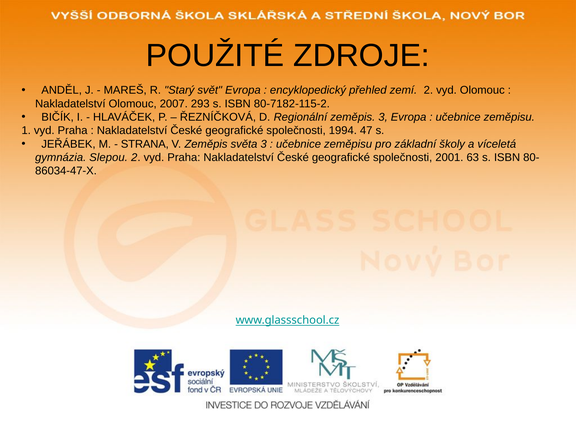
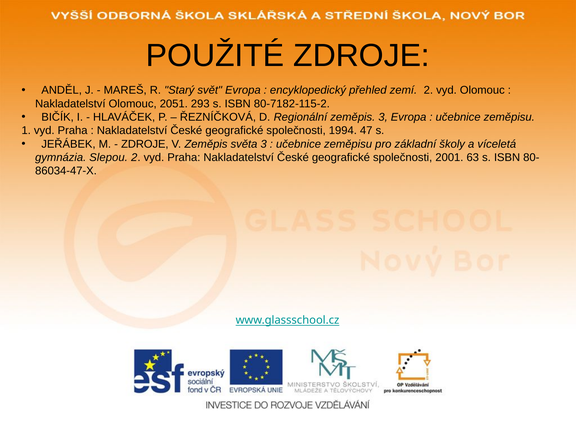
2007: 2007 -> 2051 (174, 104)
STRANA: STRANA -> ZDROJE (145, 144)
